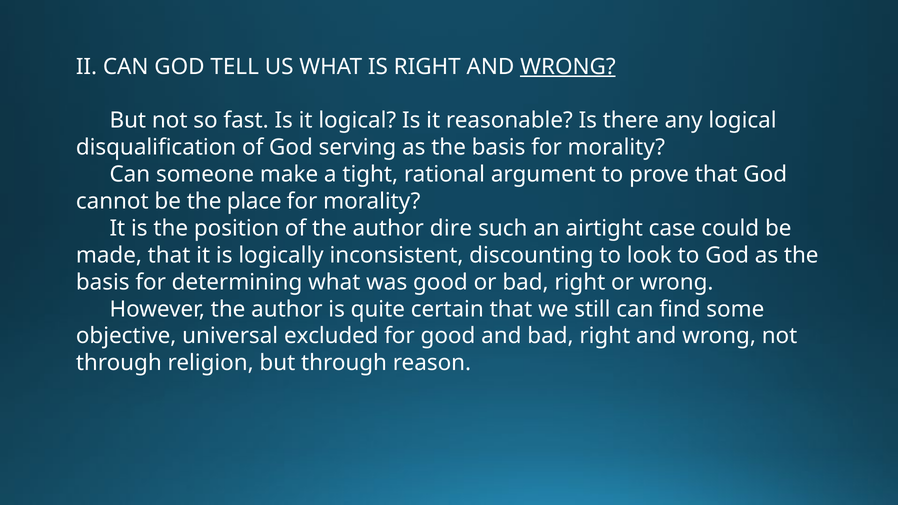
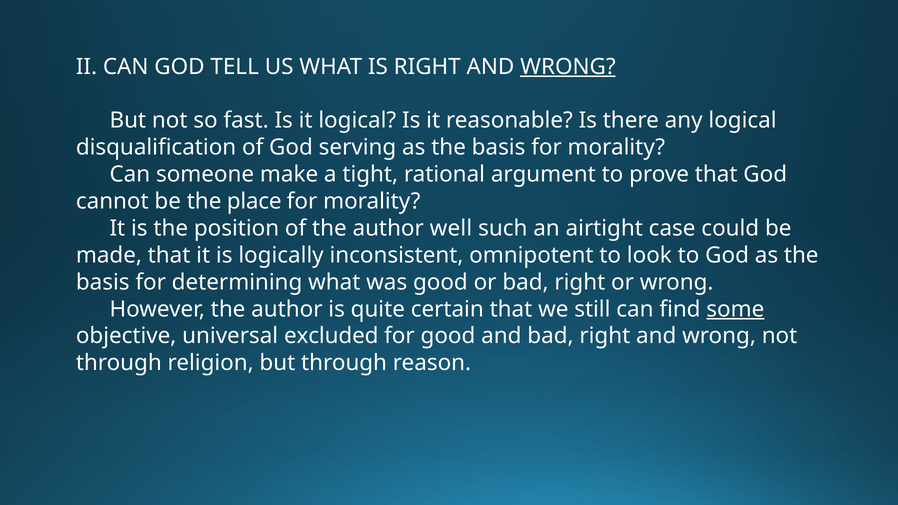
dire: dire -> well (451, 228)
discounting: discounting -> omnipotent (531, 255)
some underline: none -> present (735, 309)
